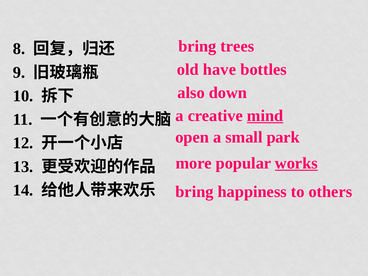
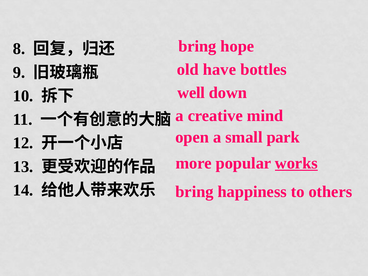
trees: trees -> hope (237, 46)
also: also -> well (191, 93)
mind underline: present -> none (265, 116)
